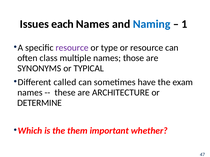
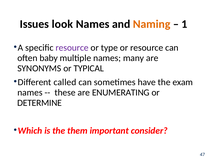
each: each -> look (62, 24)
Naming colour: blue -> orange (152, 24)
class: class -> baby (49, 58)
those: those -> many (134, 58)
ARCHITECTURE: ARCHITECTURE -> ENUMERATING (121, 93)
whether: whether -> consider (149, 131)
